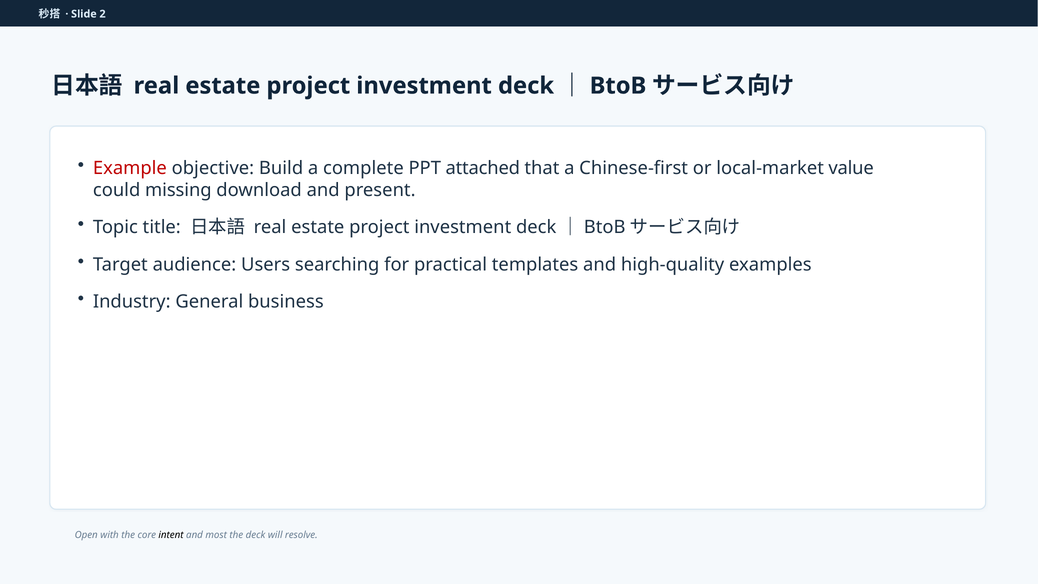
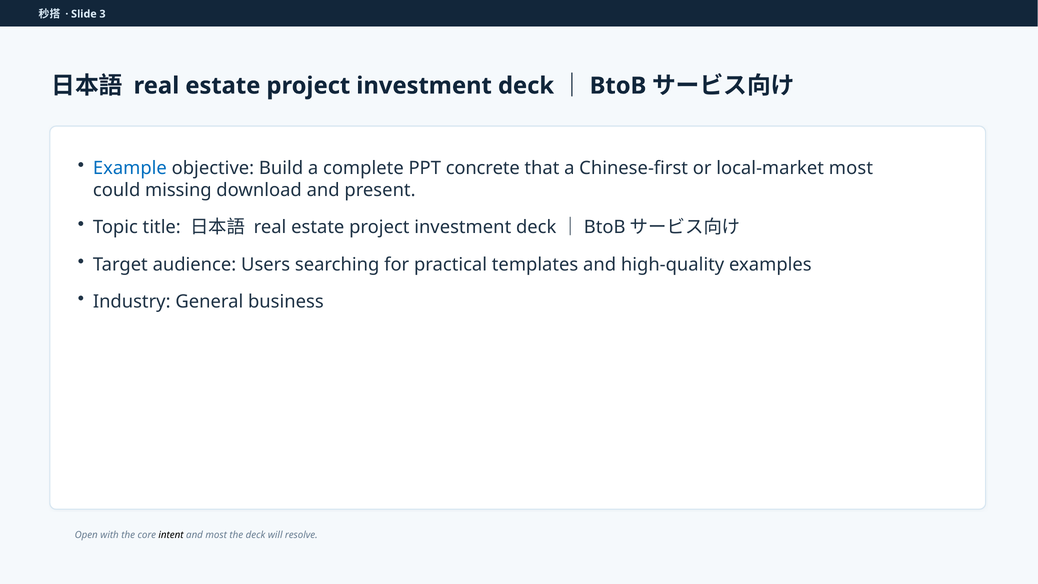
2: 2 -> 3 (103, 14)
Example colour: red -> blue (130, 168)
attached: attached -> concrete (483, 168)
local-market value: value -> most (851, 168)
